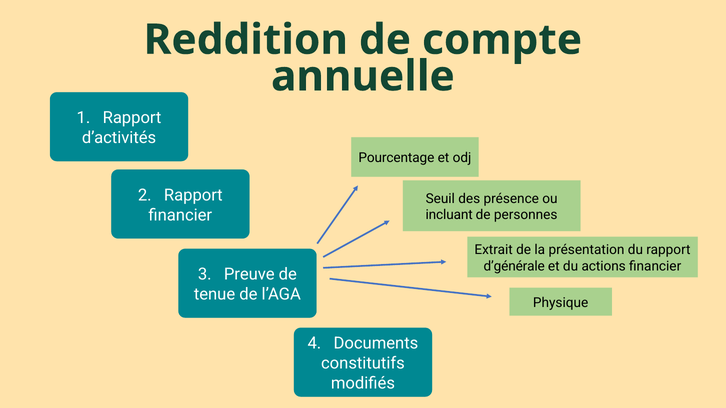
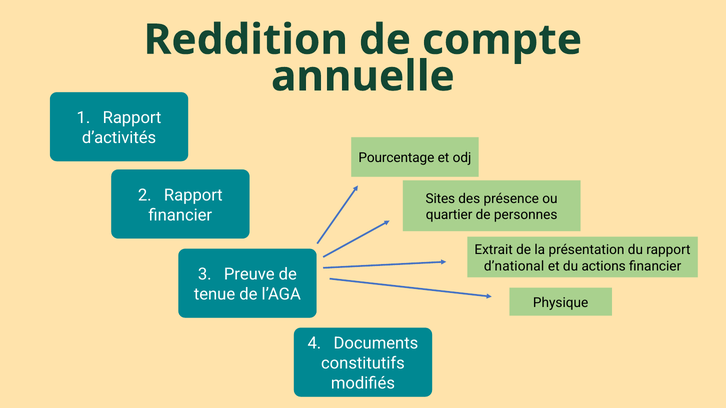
Seuil: Seuil -> Sites (440, 199)
incluant: incluant -> quartier (449, 215)
d’générale: d’générale -> d’national (514, 266)
